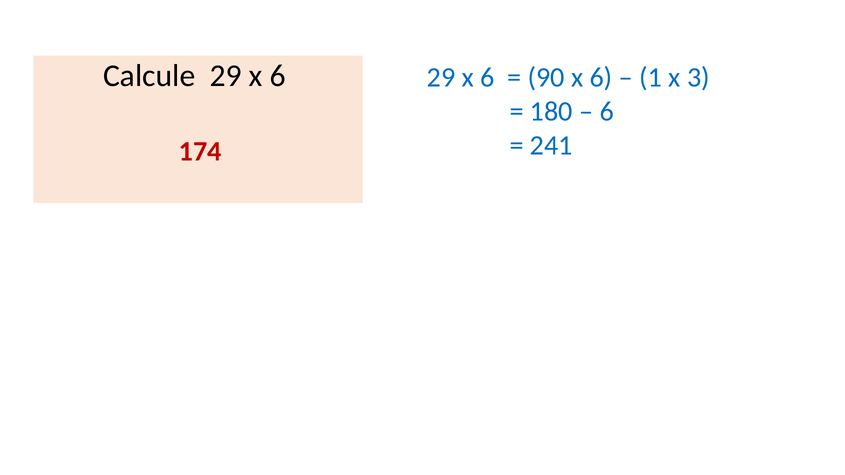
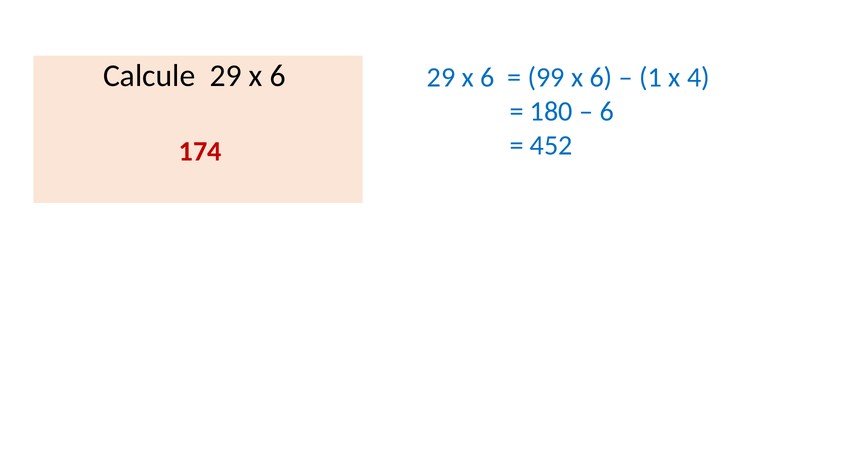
90: 90 -> 99 (546, 78)
3: 3 -> 4 (698, 78)
241: 241 -> 452 (551, 145)
